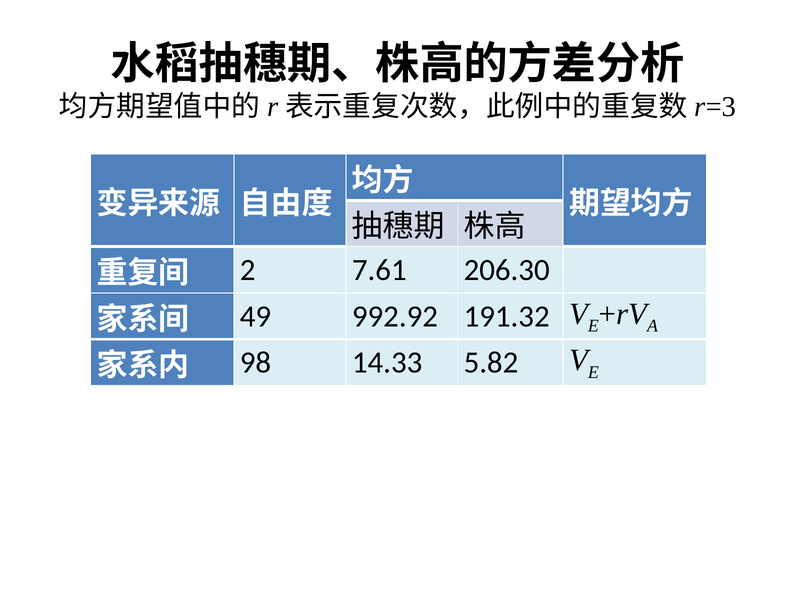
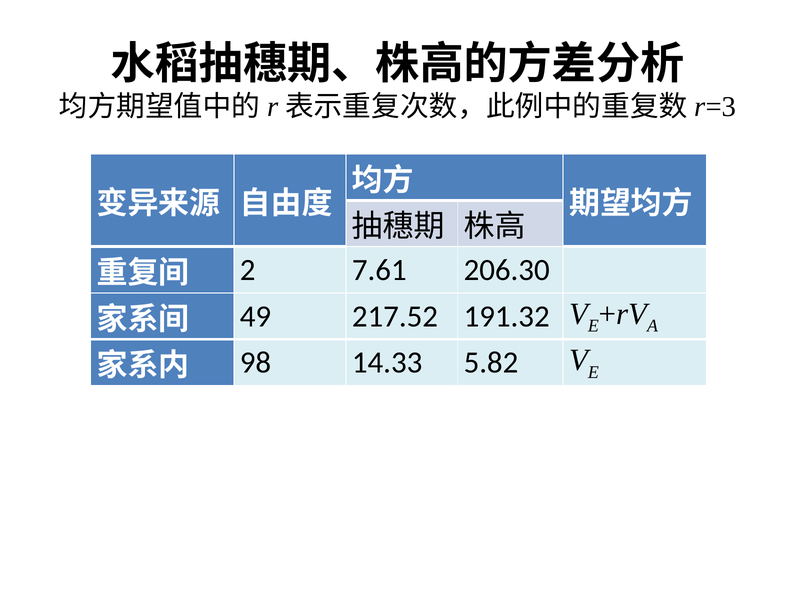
992.92: 992.92 -> 217.52 (395, 317)
